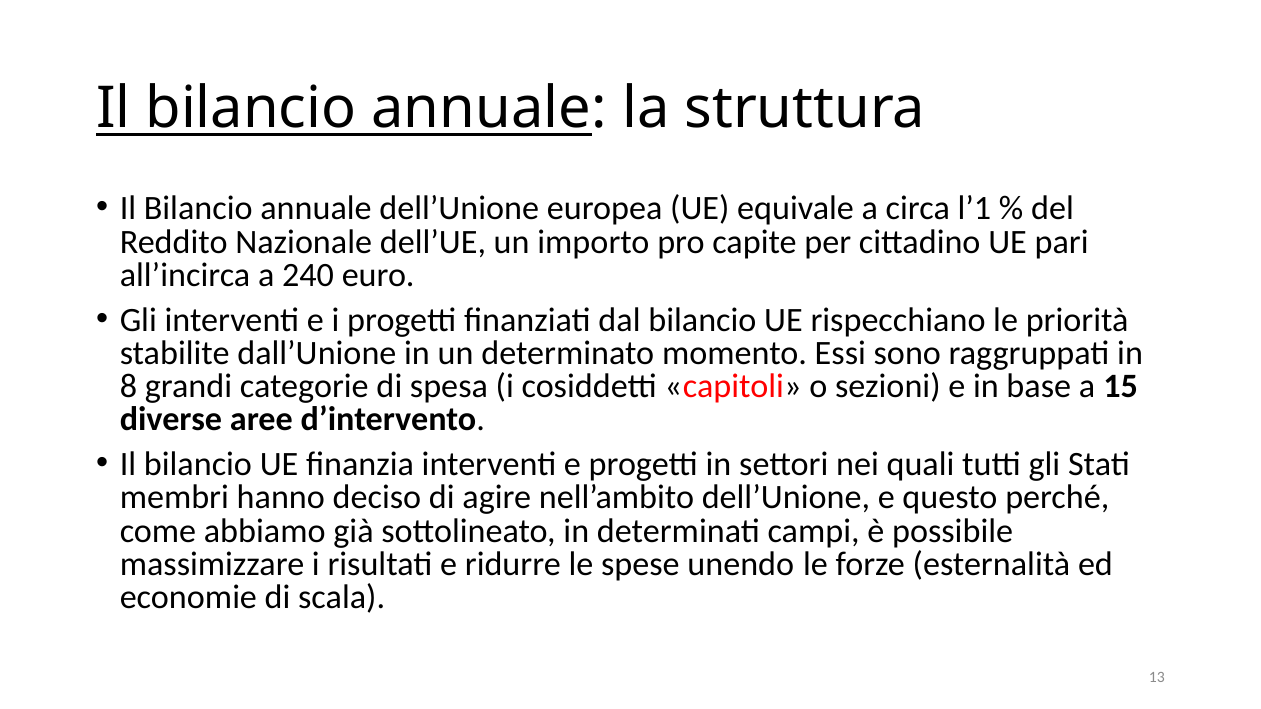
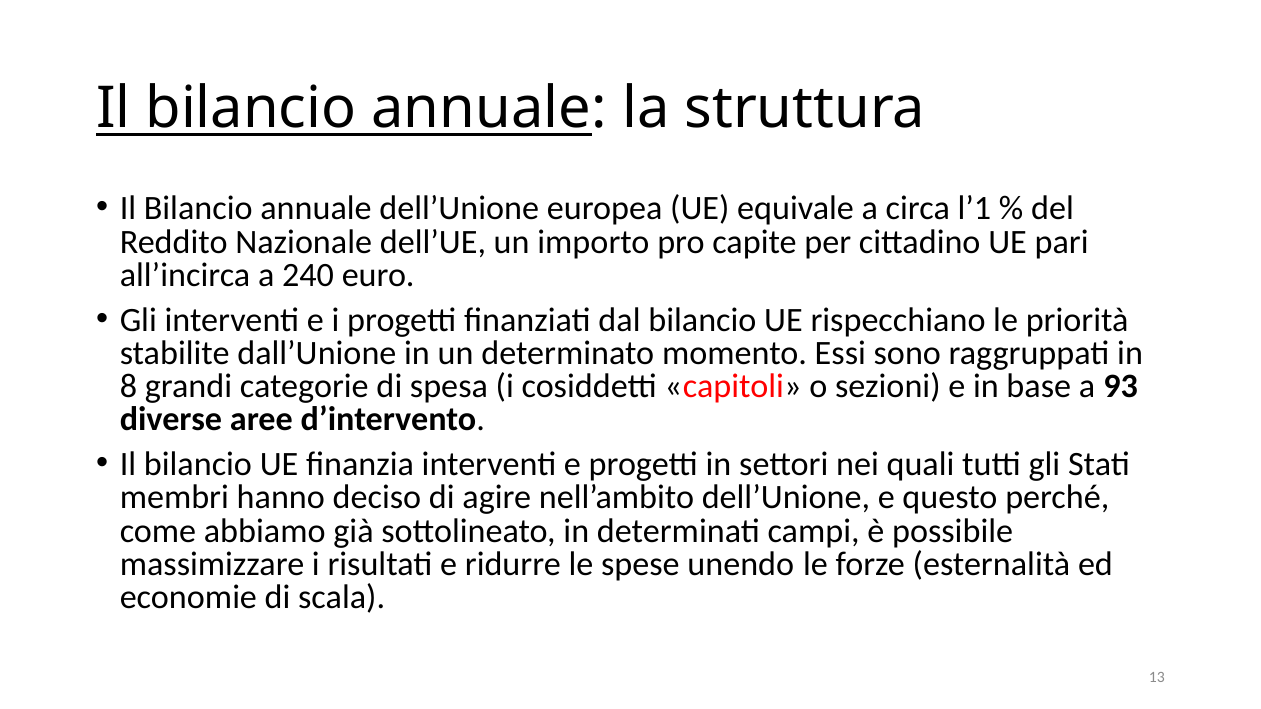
15: 15 -> 93 (1121, 387)
